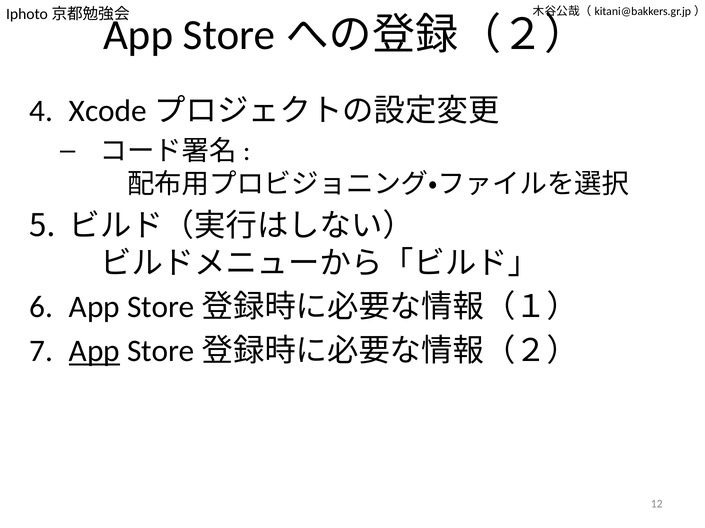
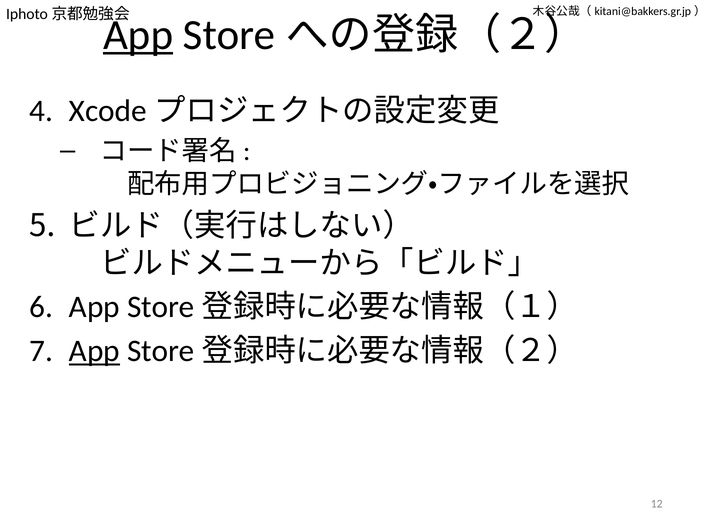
App underline: none -> present (138, 35)
